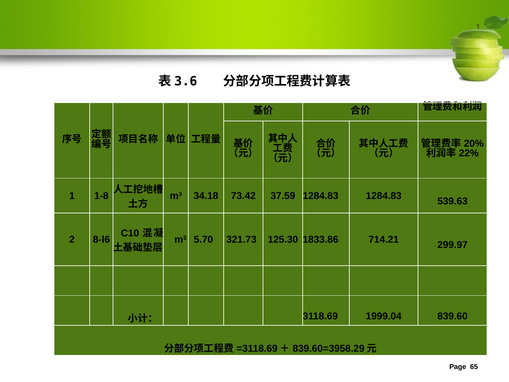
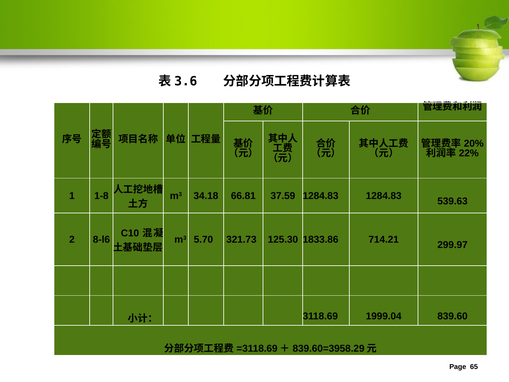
73.42: 73.42 -> 66.81 (243, 196)
